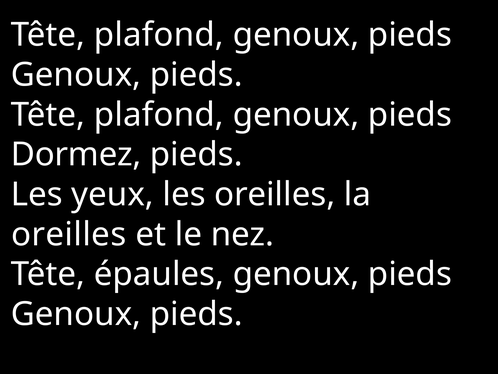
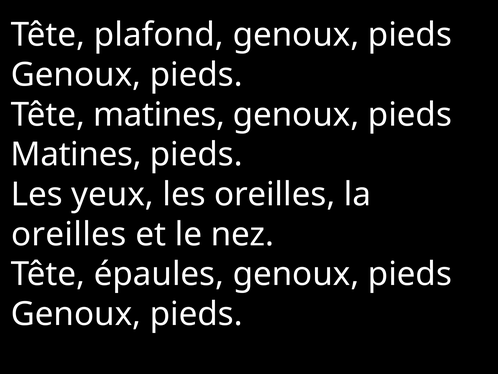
plafond: plafond -> matines (159, 115)
Dormez: Dormez -> Matines (76, 154)
